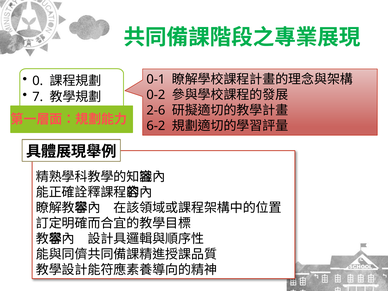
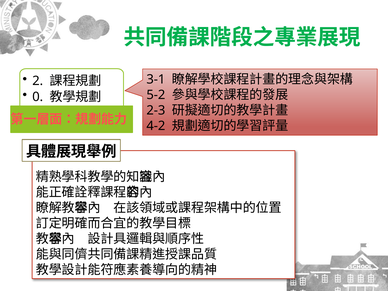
0: 0 -> 2 (38, 81)
0-1: 0-1 -> 3-1 (156, 79)
7: 7 -> 0 (38, 97)
0-2: 0-2 -> 5-2 (156, 95)
2-6: 2-6 -> 2-3 (156, 110)
6-2: 6-2 -> 4-2 (156, 126)
